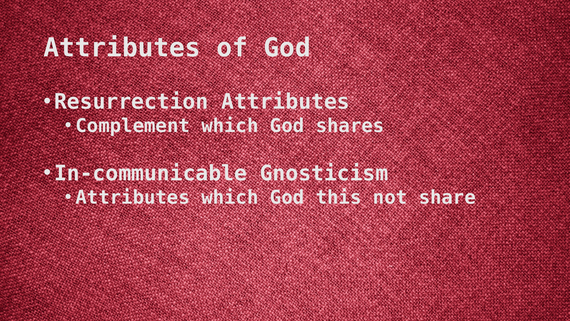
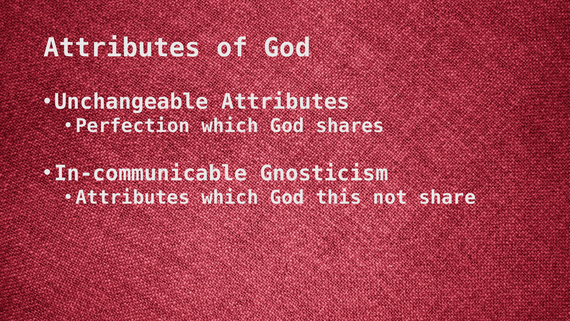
Resurrection: Resurrection -> Unchangeable (131, 102)
Complement: Complement -> Perfection (133, 126)
